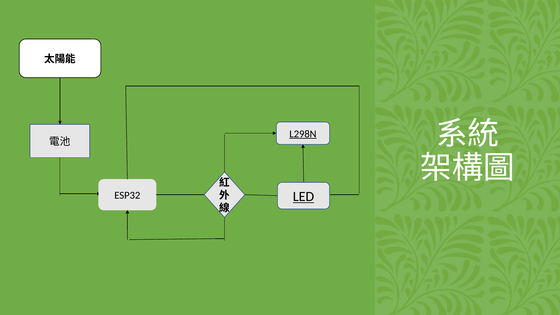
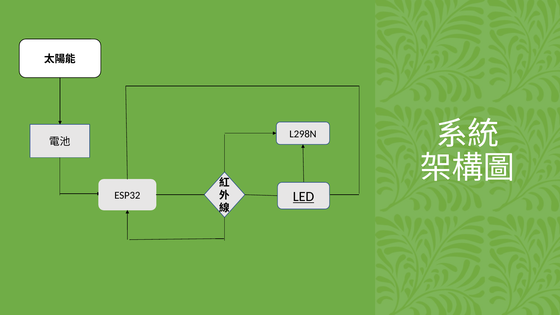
L298N underline: present -> none (303, 134)
